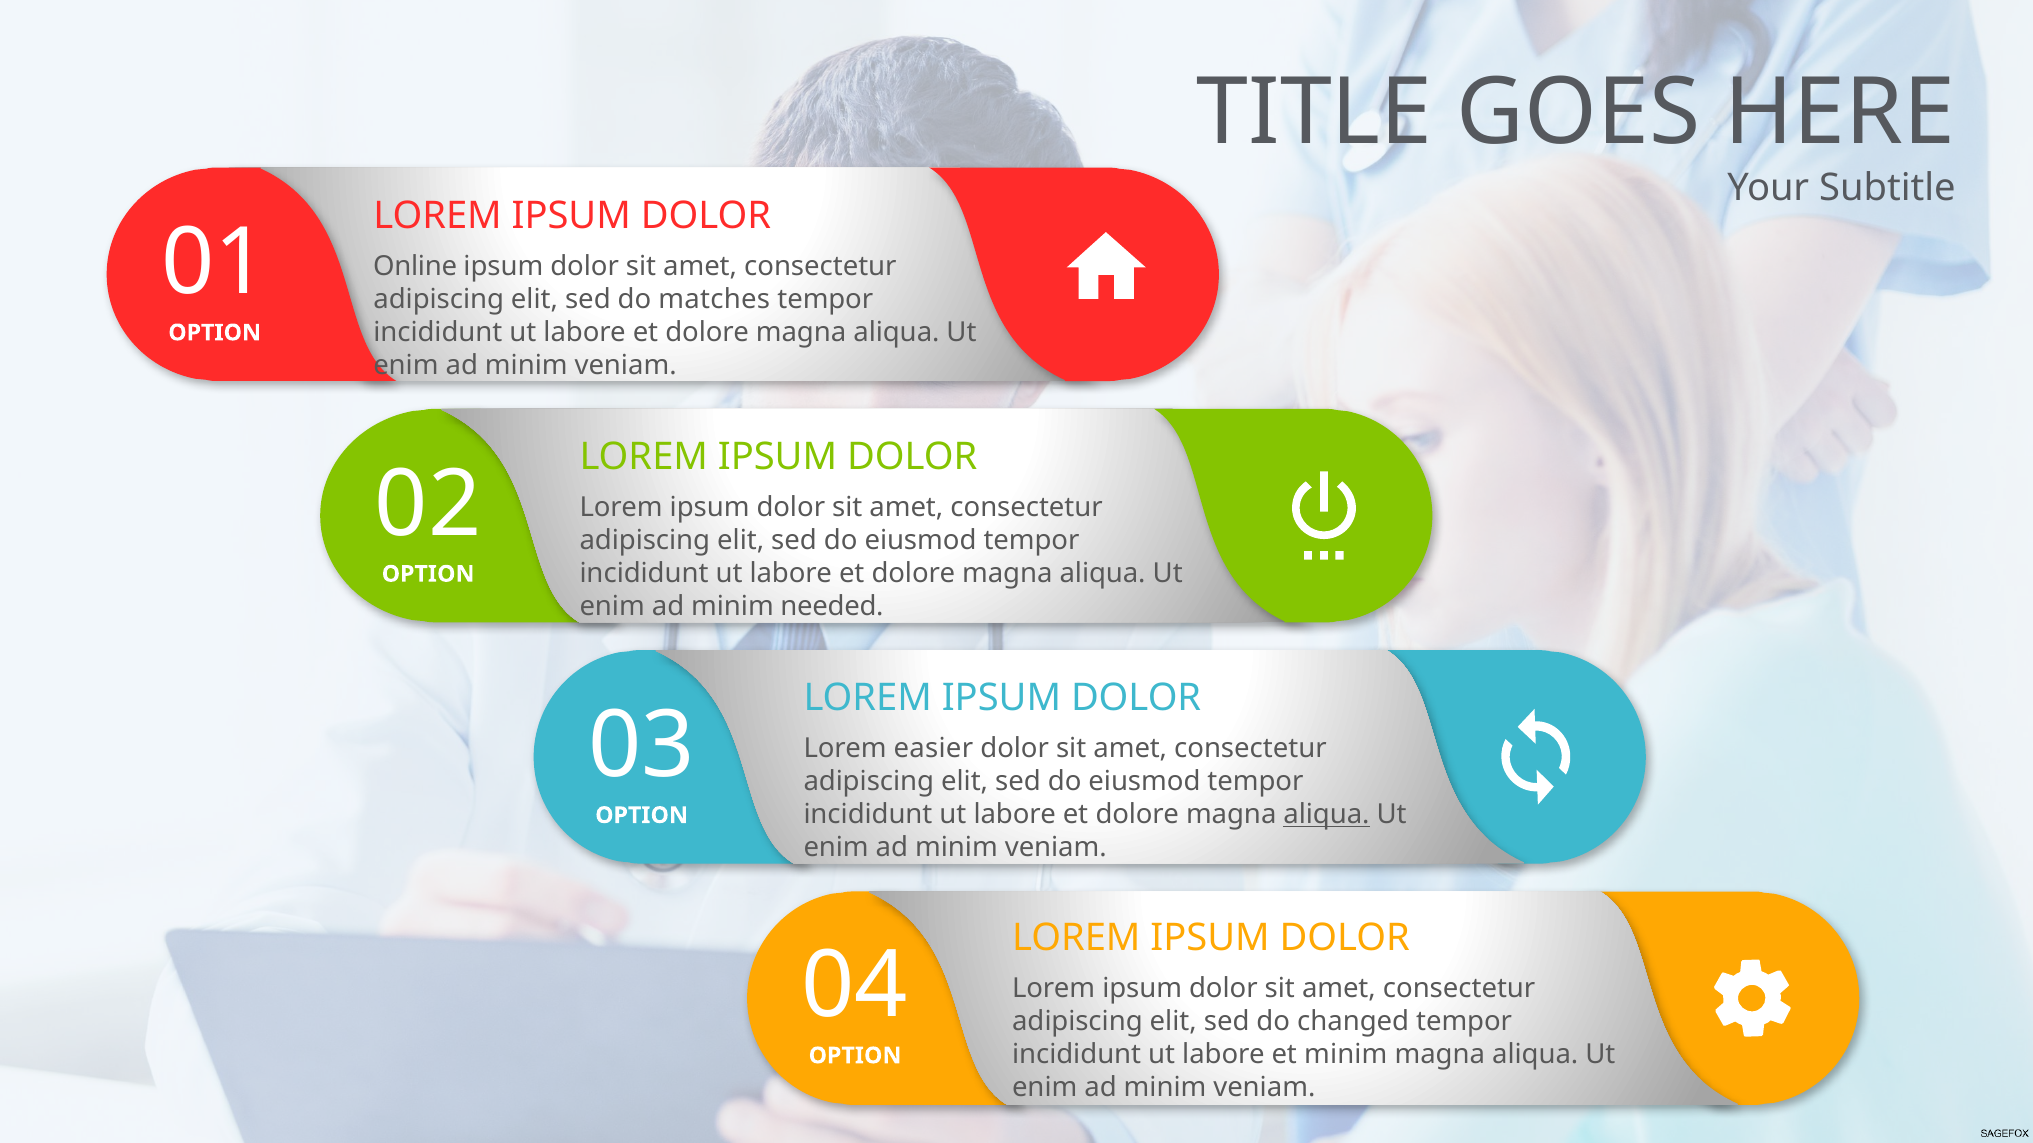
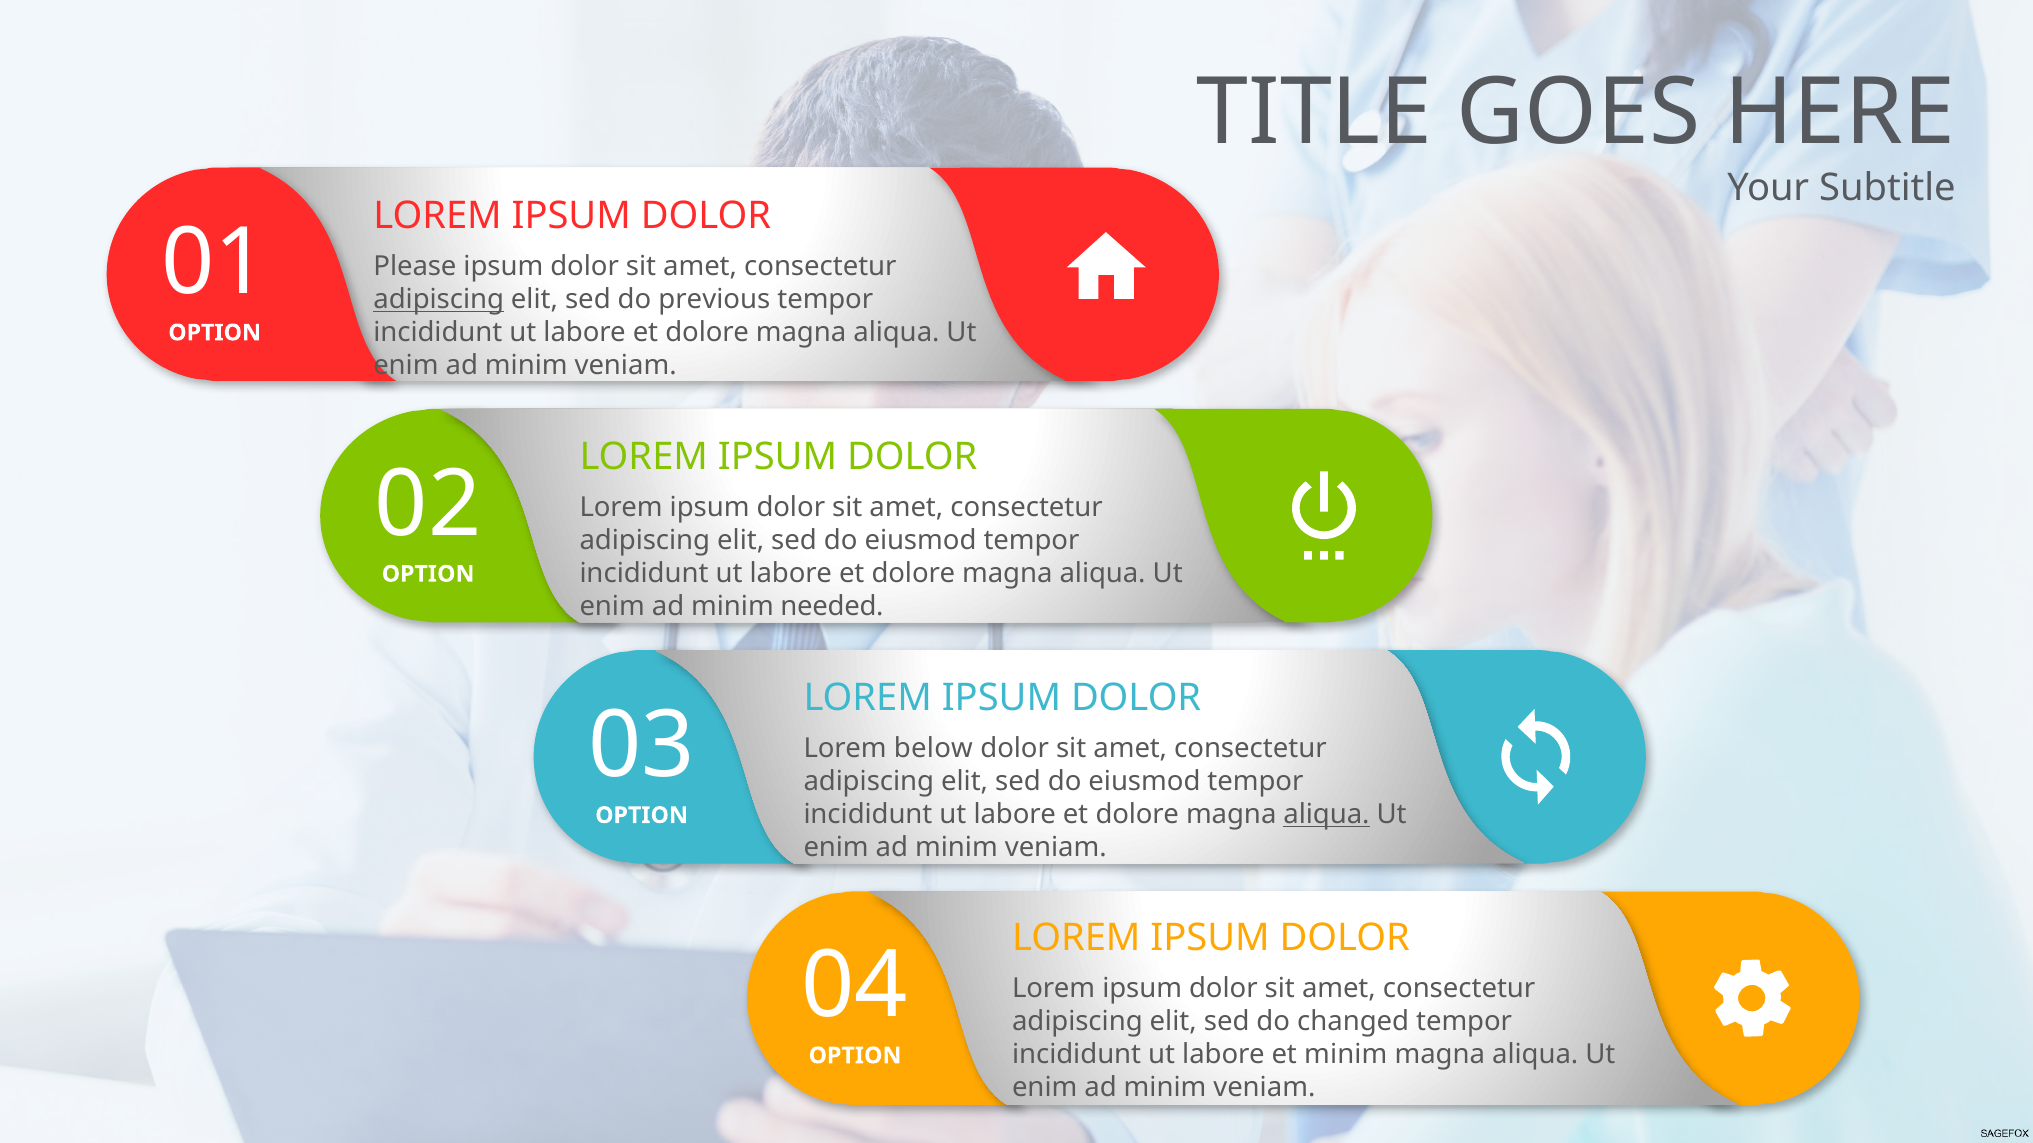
Online: Online -> Please (415, 267)
adipiscing underline: none -> present (439, 300)
matches: matches -> previous (714, 300)
easier: easier -> below (933, 749)
